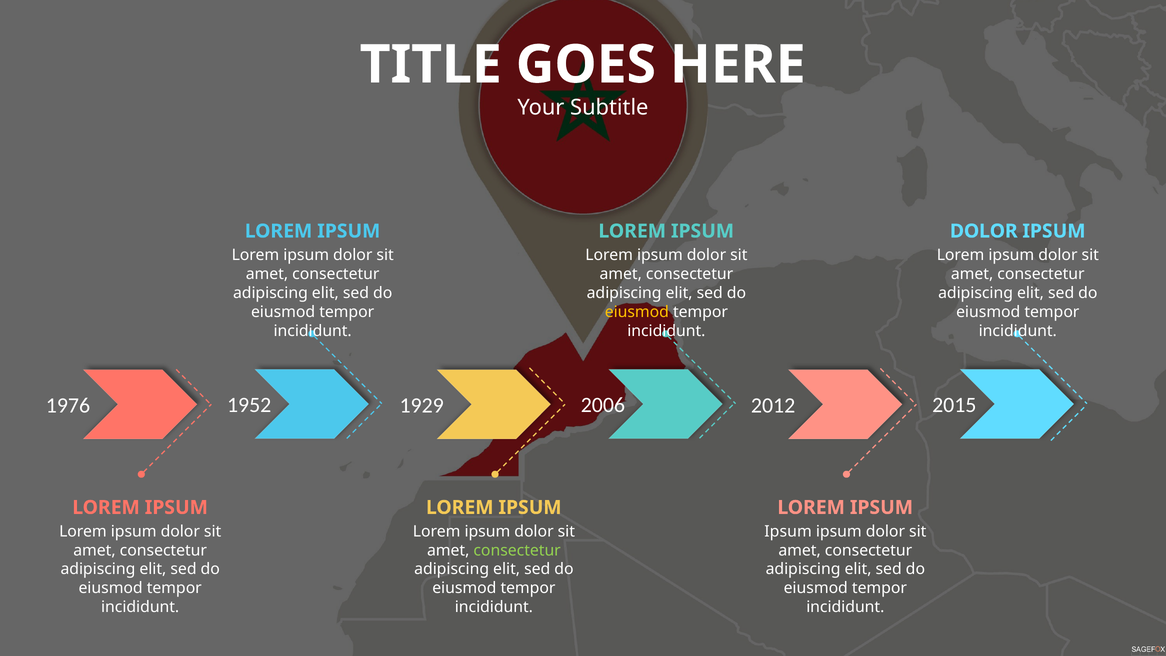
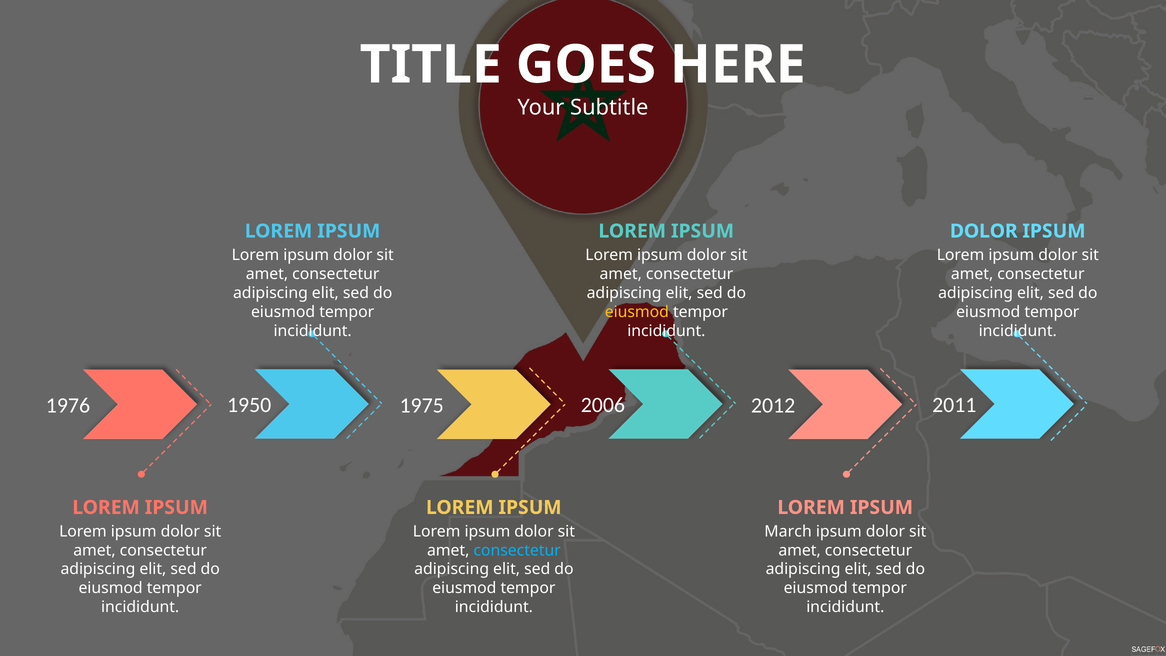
1952: 1952 -> 1950 (249, 405)
1929: 1929 -> 1975 (422, 405)
2015: 2015 -> 2011 (954, 405)
Ipsum: Ipsum -> March (788, 531)
consectetur colour: light green -> light blue (517, 550)
